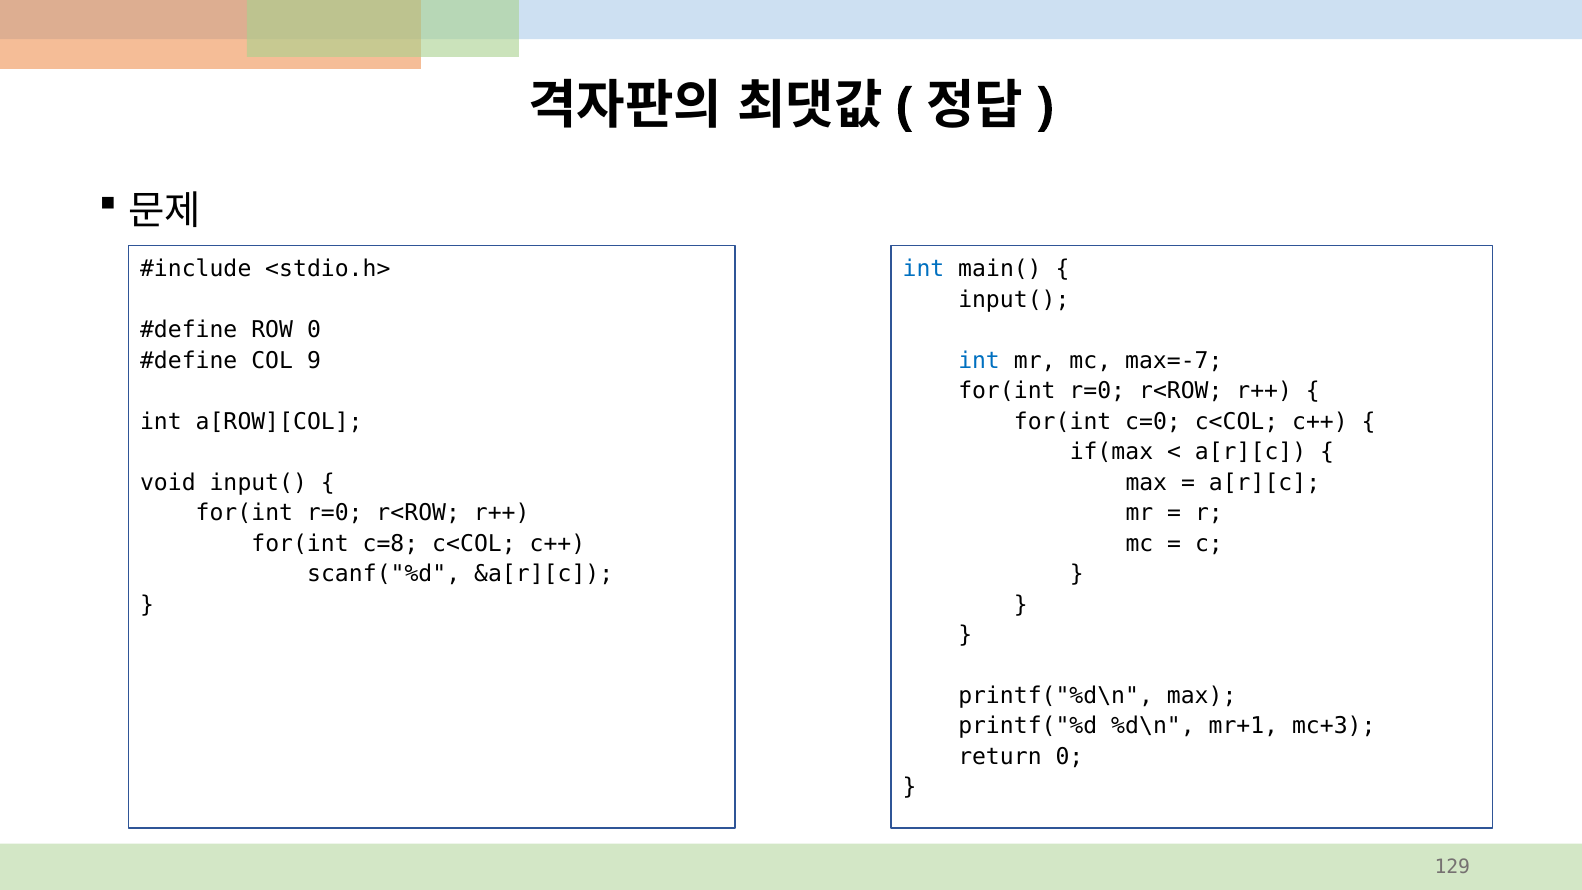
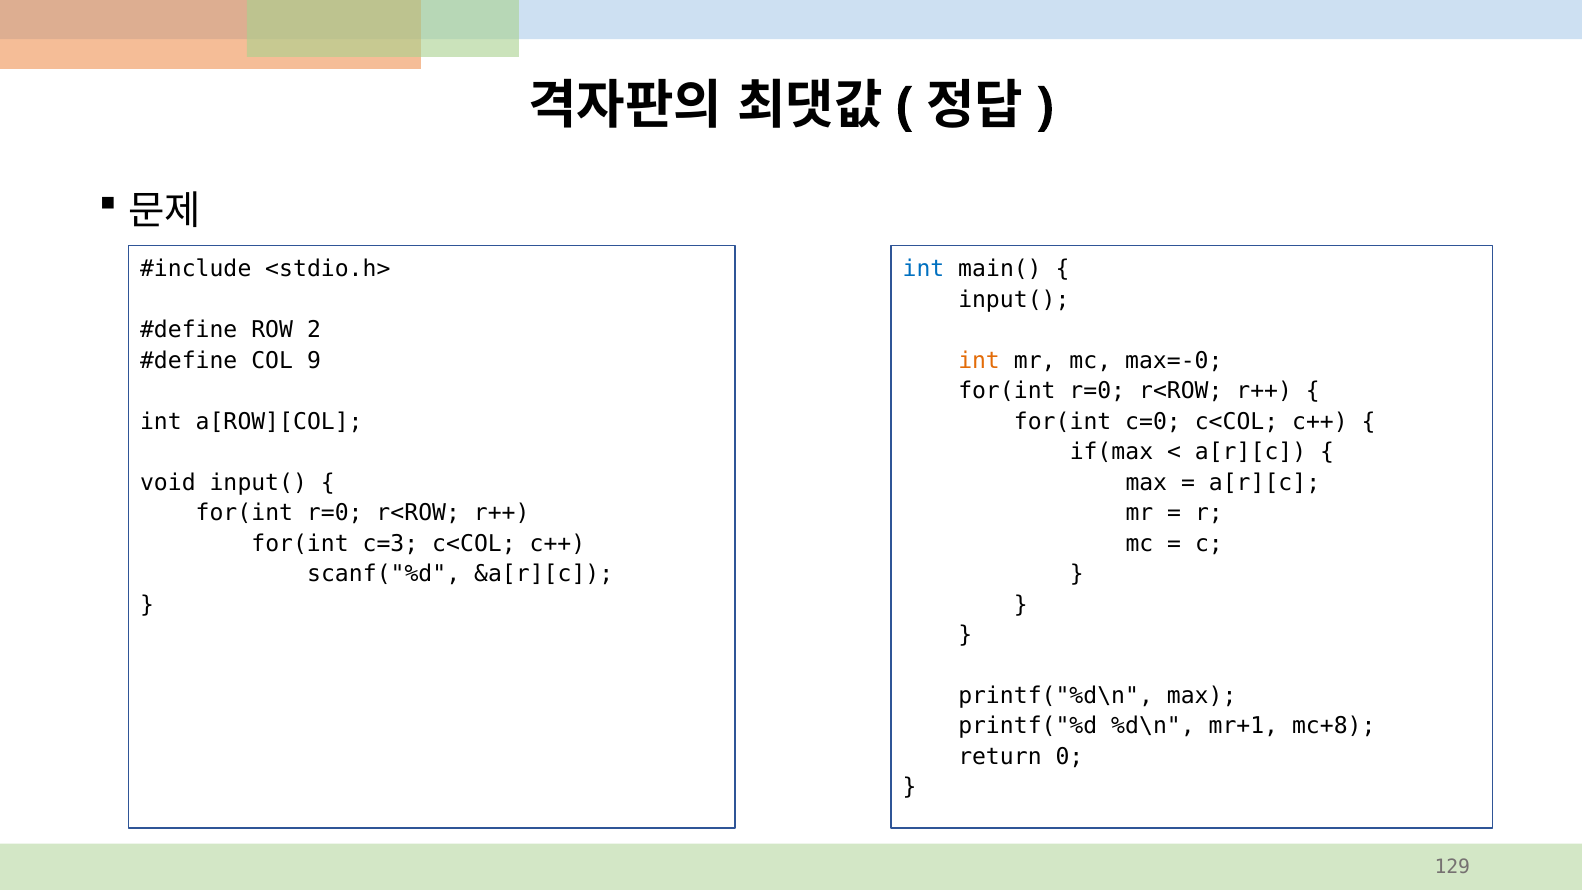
ROW 0: 0 -> 2 (314, 330)
int colour: blue -> orange (979, 361)
max=-7: max=-7 -> max=-0 (1174, 361)
c=8: c=8 -> c=3 (390, 543)
mc+3: mc+3 -> mc+8 (1334, 726)
